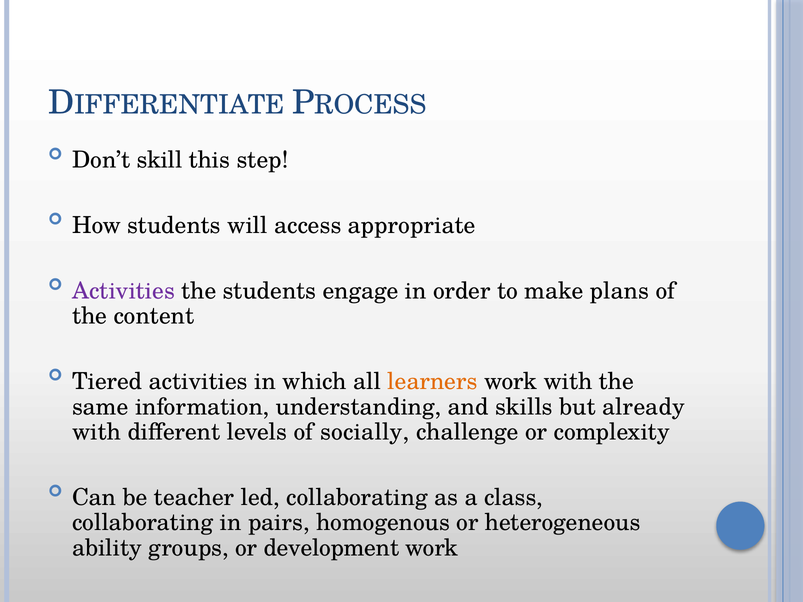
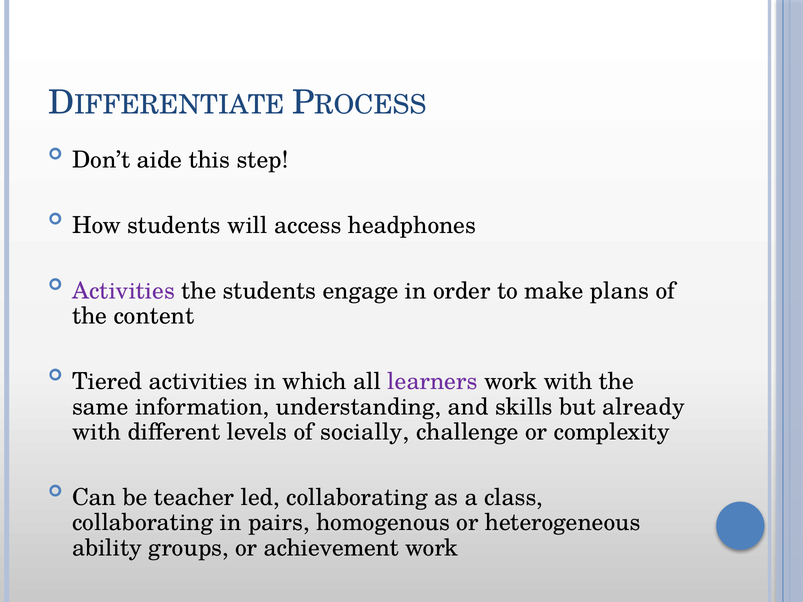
skill: skill -> aide (159, 160)
appropriate: appropriate -> headphones (412, 226)
learners colour: orange -> purple (432, 382)
development: development -> achievement (331, 548)
